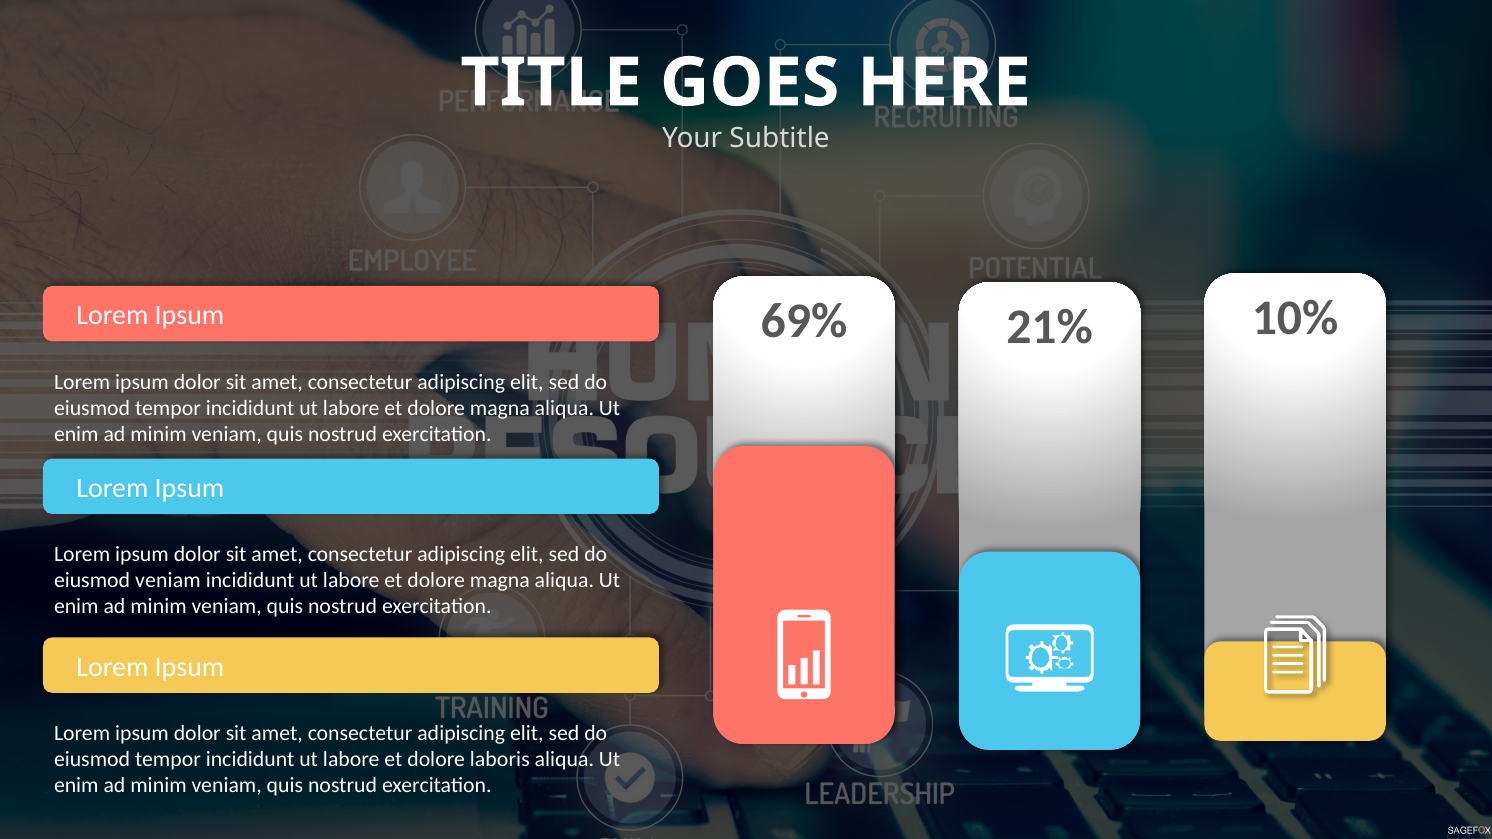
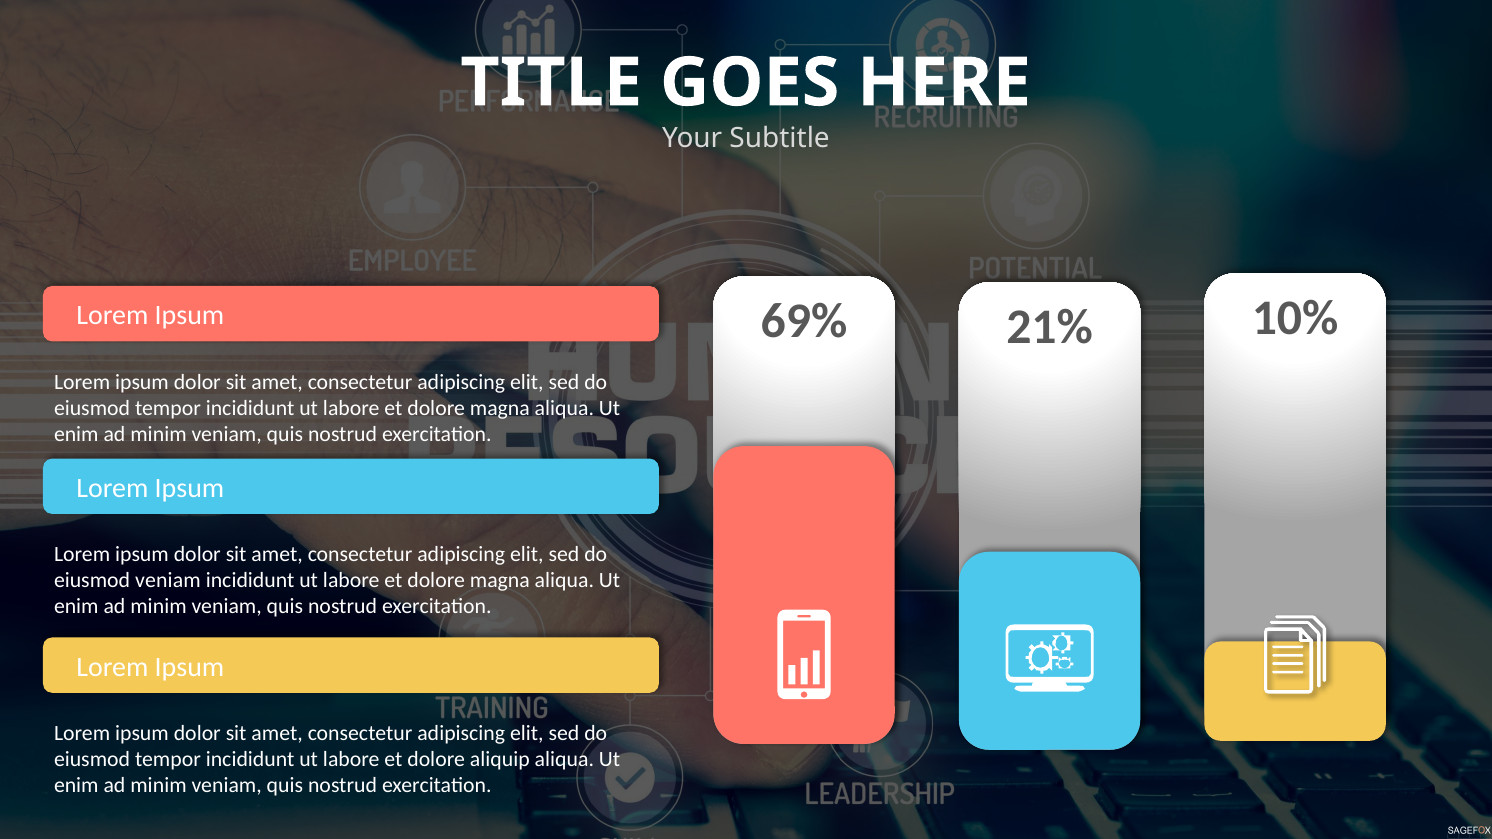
laboris: laboris -> aliquip (500, 760)
